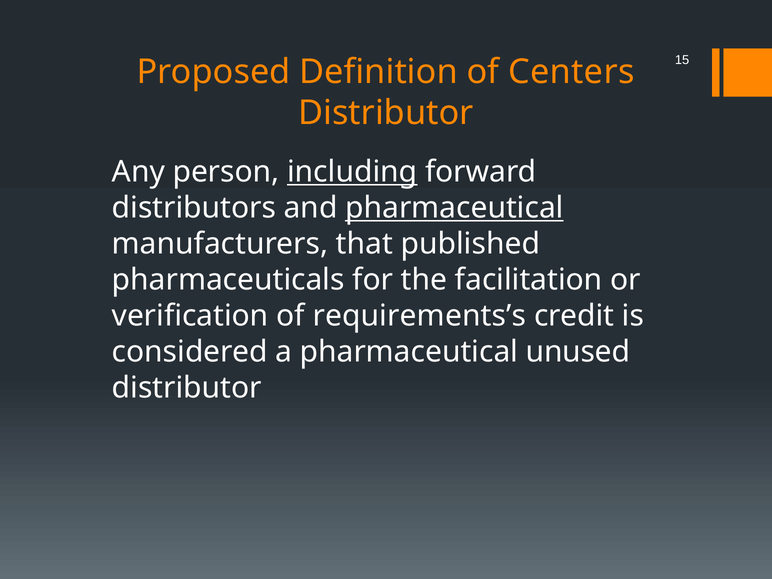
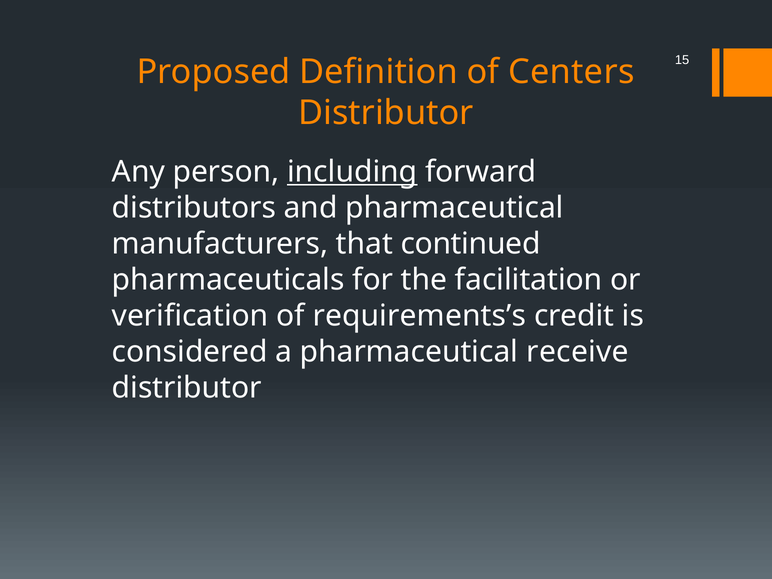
pharmaceutical underline: present -> none (454, 208)
published: published -> continued (471, 244)
unused: unused -> receive (578, 352)
